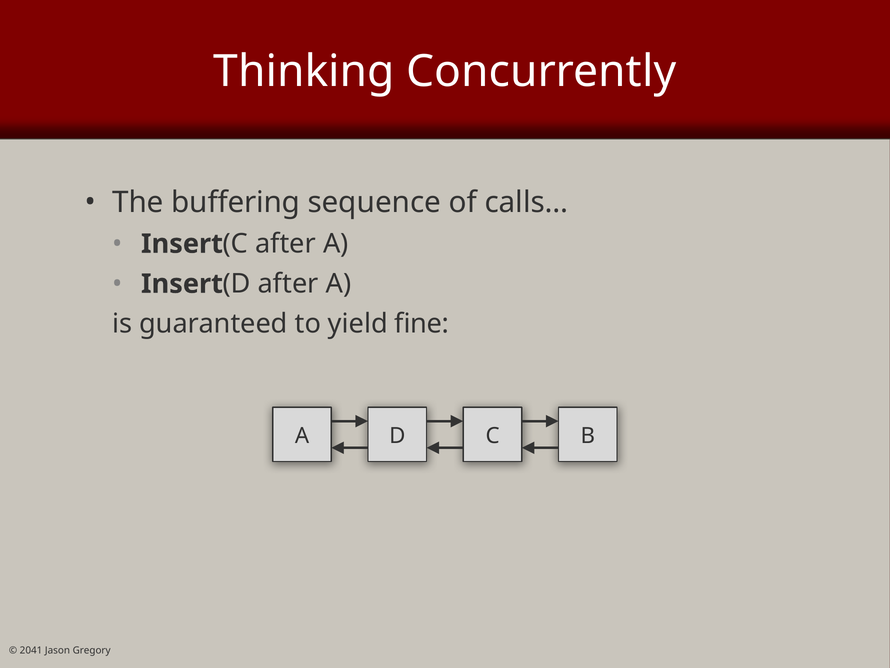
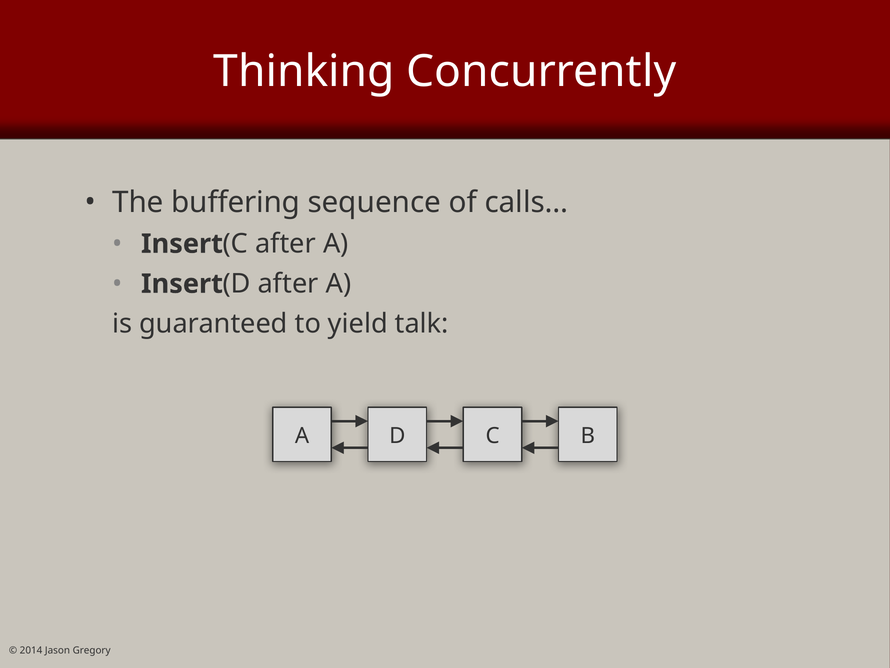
fine: fine -> talk (422, 324)
2041: 2041 -> 2014 (31, 650)
